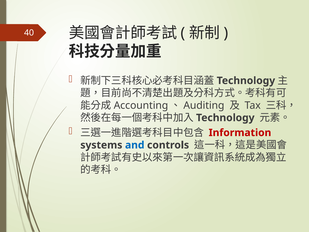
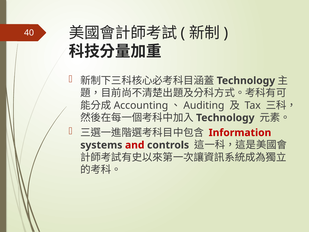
and colour: blue -> red (135, 145)
